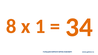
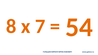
1: 1 -> 7 (40, 26)
34: 34 -> 54 (79, 27)
